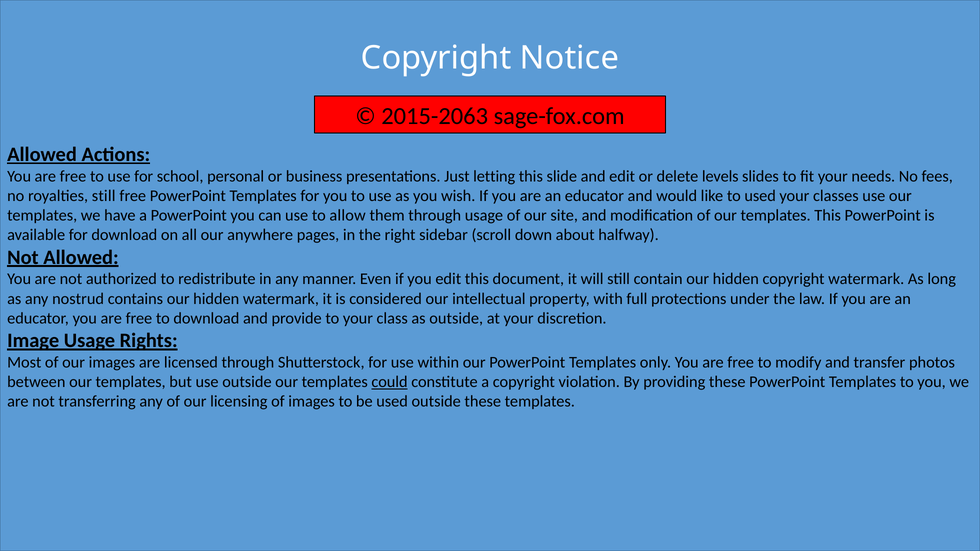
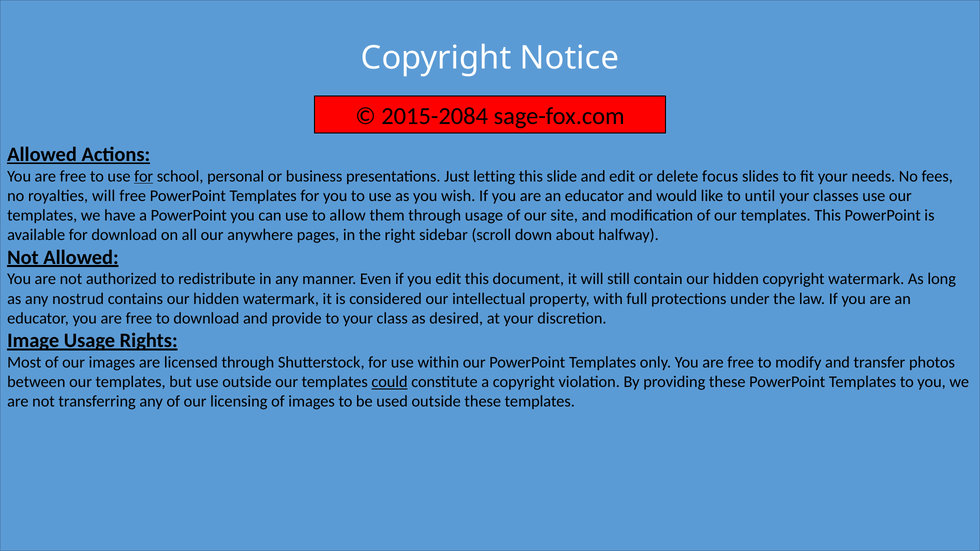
2015-2063: 2015-2063 -> 2015-2084 (435, 116)
for underline: none -> present (144, 176)
levels: levels -> focus (720, 176)
royalties still: still -> will (104, 196)
to used: used -> until (760, 196)
as outside: outside -> desired (456, 318)
